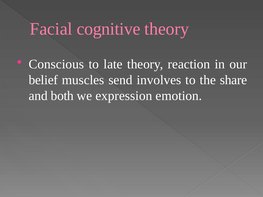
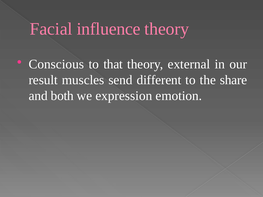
cognitive: cognitive -> influence (109, 29)
late: late -> that (113, 64)
reaction: reaction -> external (189, 64)
belief: belief -> result (43, 80)
involves: involves -> different (159, 80)
